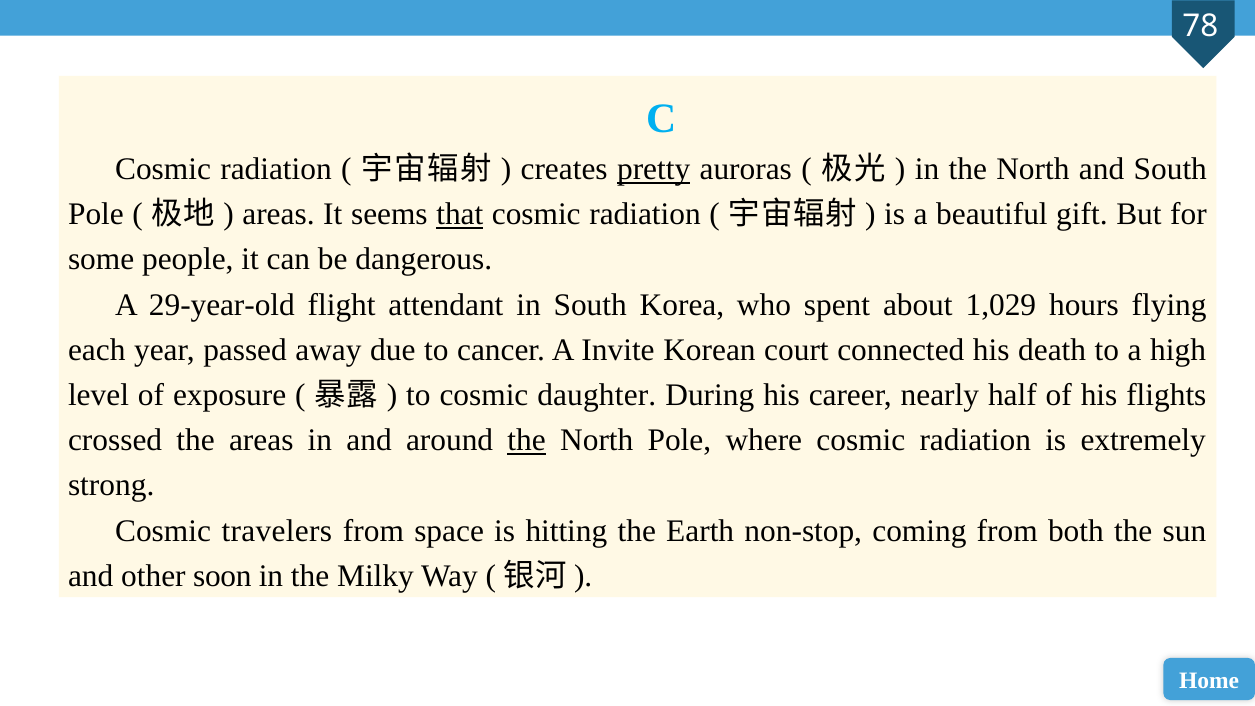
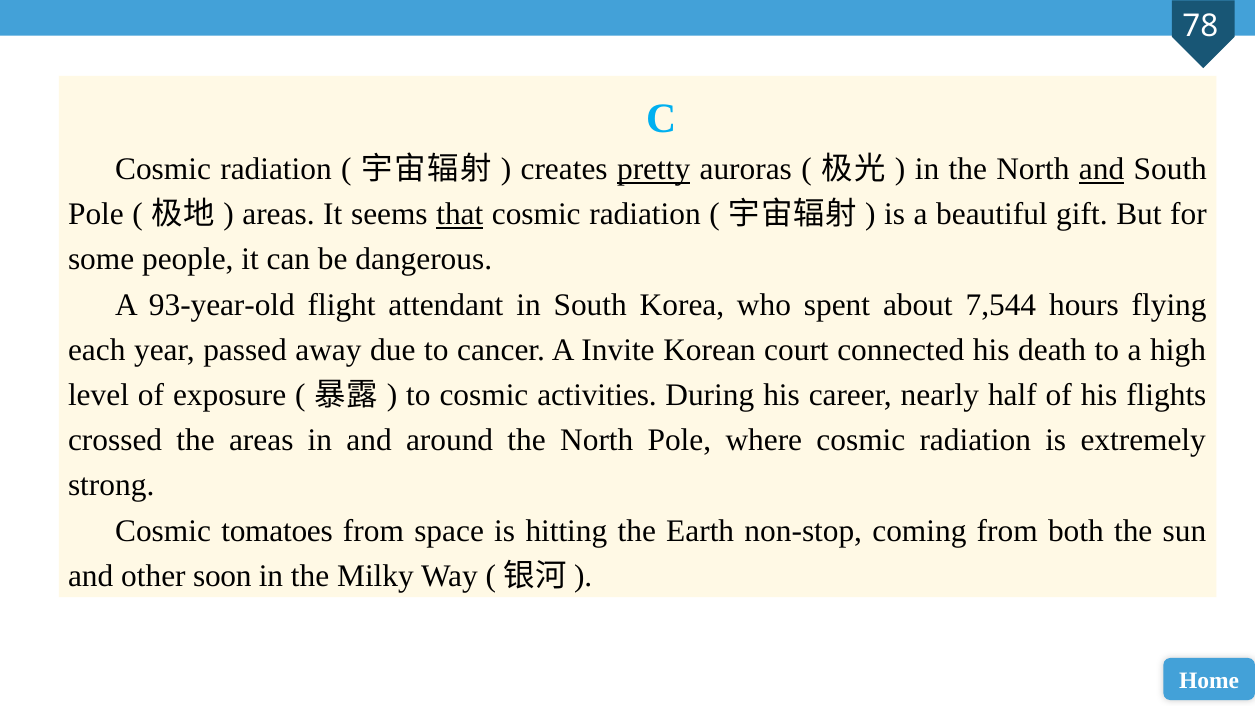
and underline: none -> present (1102, 169)
29-year-old: 29-year-old -> 93-year-old (222, 305)
1,029: 1,029 -> 7,544 (1001, 305)
daughter: daughter -> activities (597, 395)
the underline: present -> none (527, 440)
travelers: travelers -> tomatoes (277, 531)
